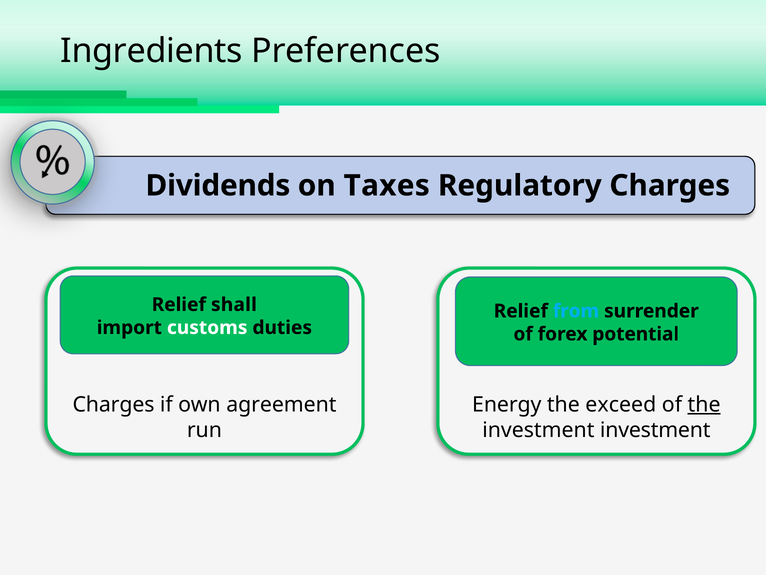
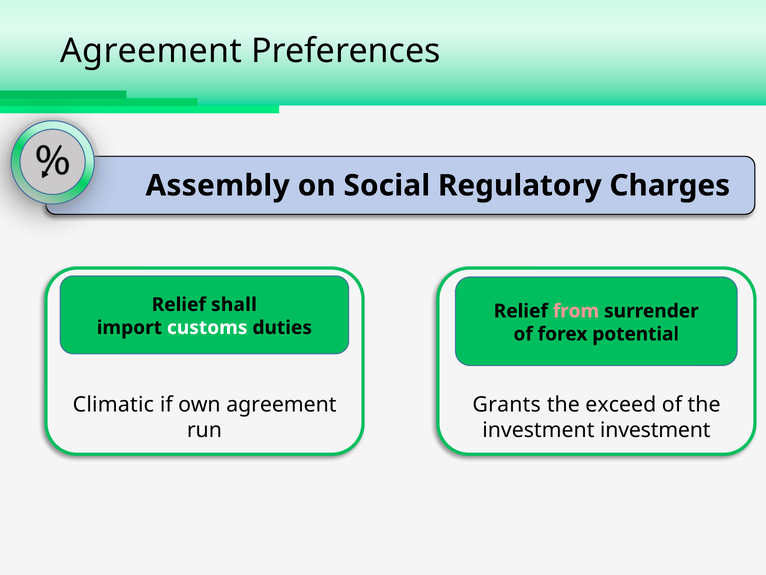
Ingredients: Ingredients -> Agreement (151, 51)
Dividends: Dividends -> Assembly (218, 185)
Taxes: Taxes -> Social (387, 185)
from colour: light blue -> pink (576, 311)
Charges: Charges -> Climatic (113, 404)
Energy: Energy -> Grants (507, 404)
the underline: present -> none (704, 404)
